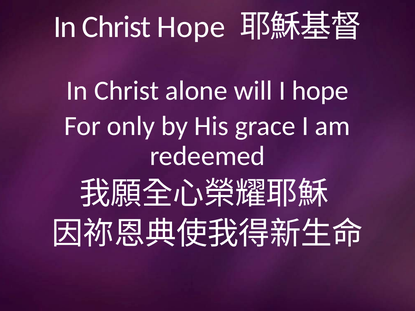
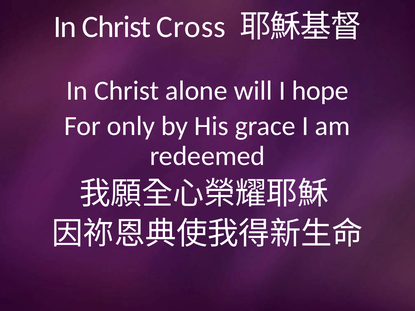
Christ Hope: Hope -> Cross (191, 27)
